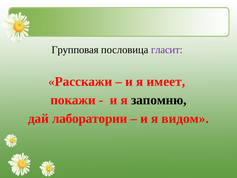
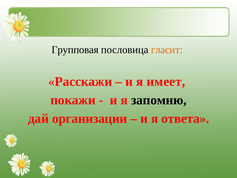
гласит colour: purple -> orange (167, 50)
лаборатории: лаборатории -> организации (90, 118)
видом: видом -> ответа (185, 118)
